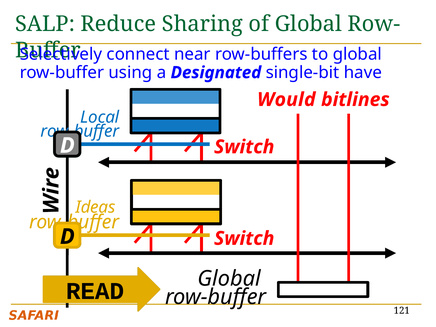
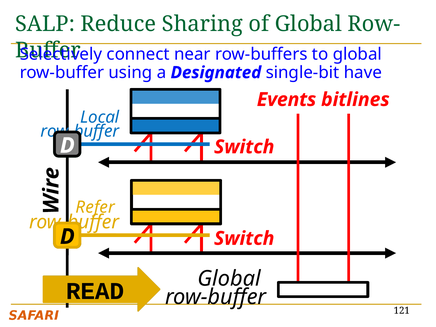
Would: Would -> Events (287, 100)
Ideas: Ideas -> Refer (95, 207)
